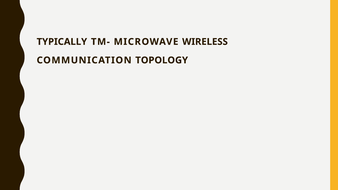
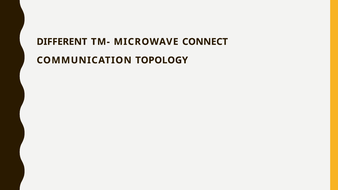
TYPICALLY: TYPICALLY -> DIFFERENT (62, 42)
WIRELESS: WIRELESS -> CONNECT (205, 42)
